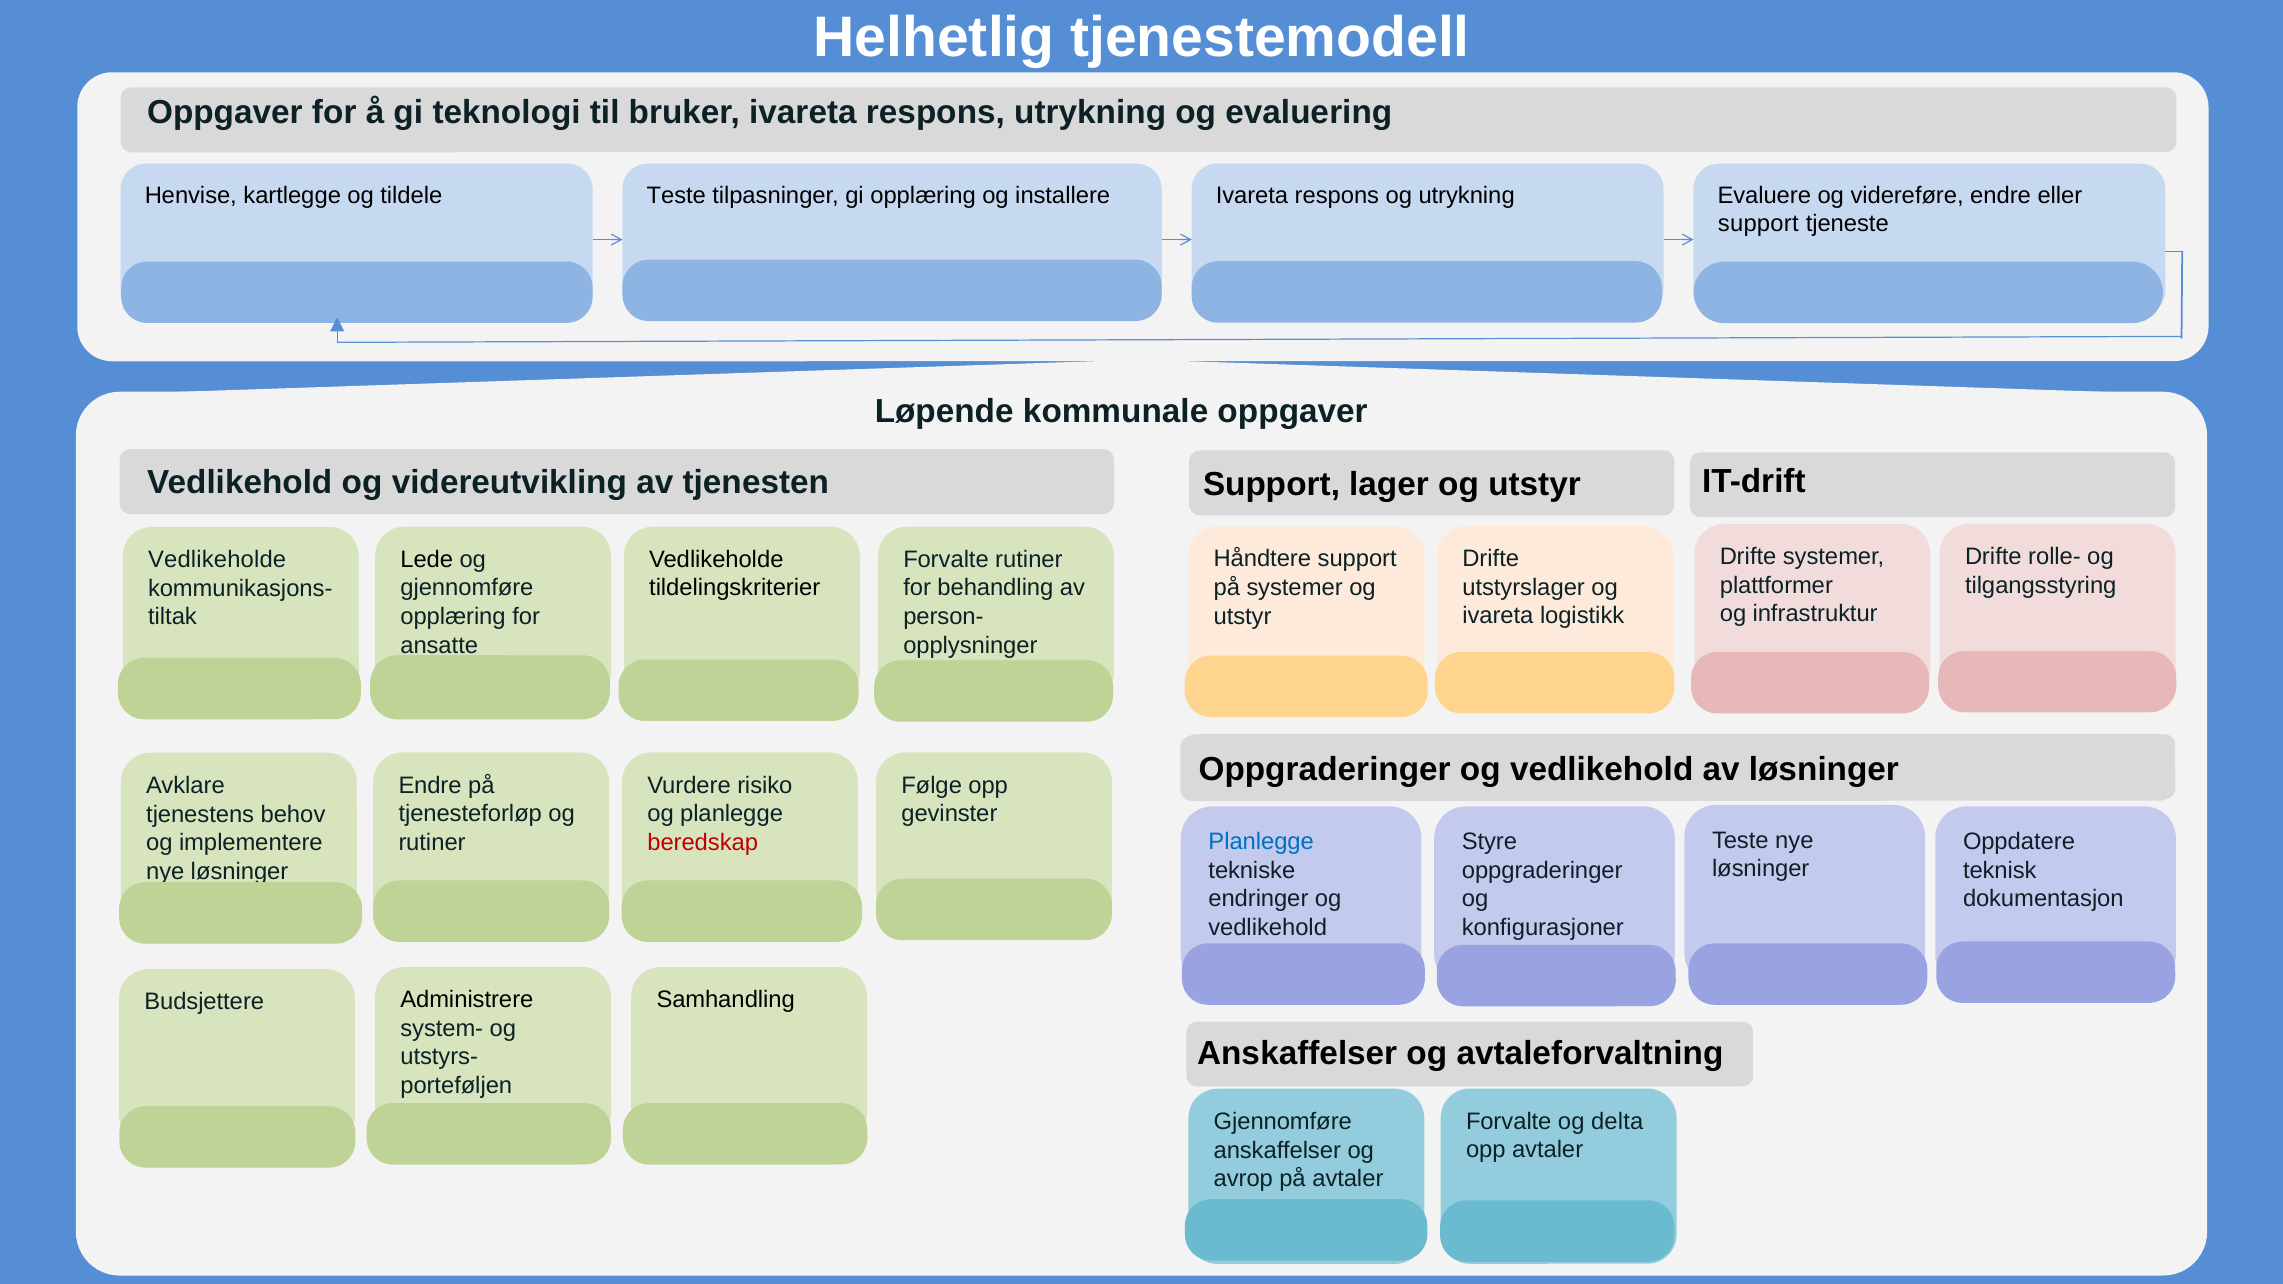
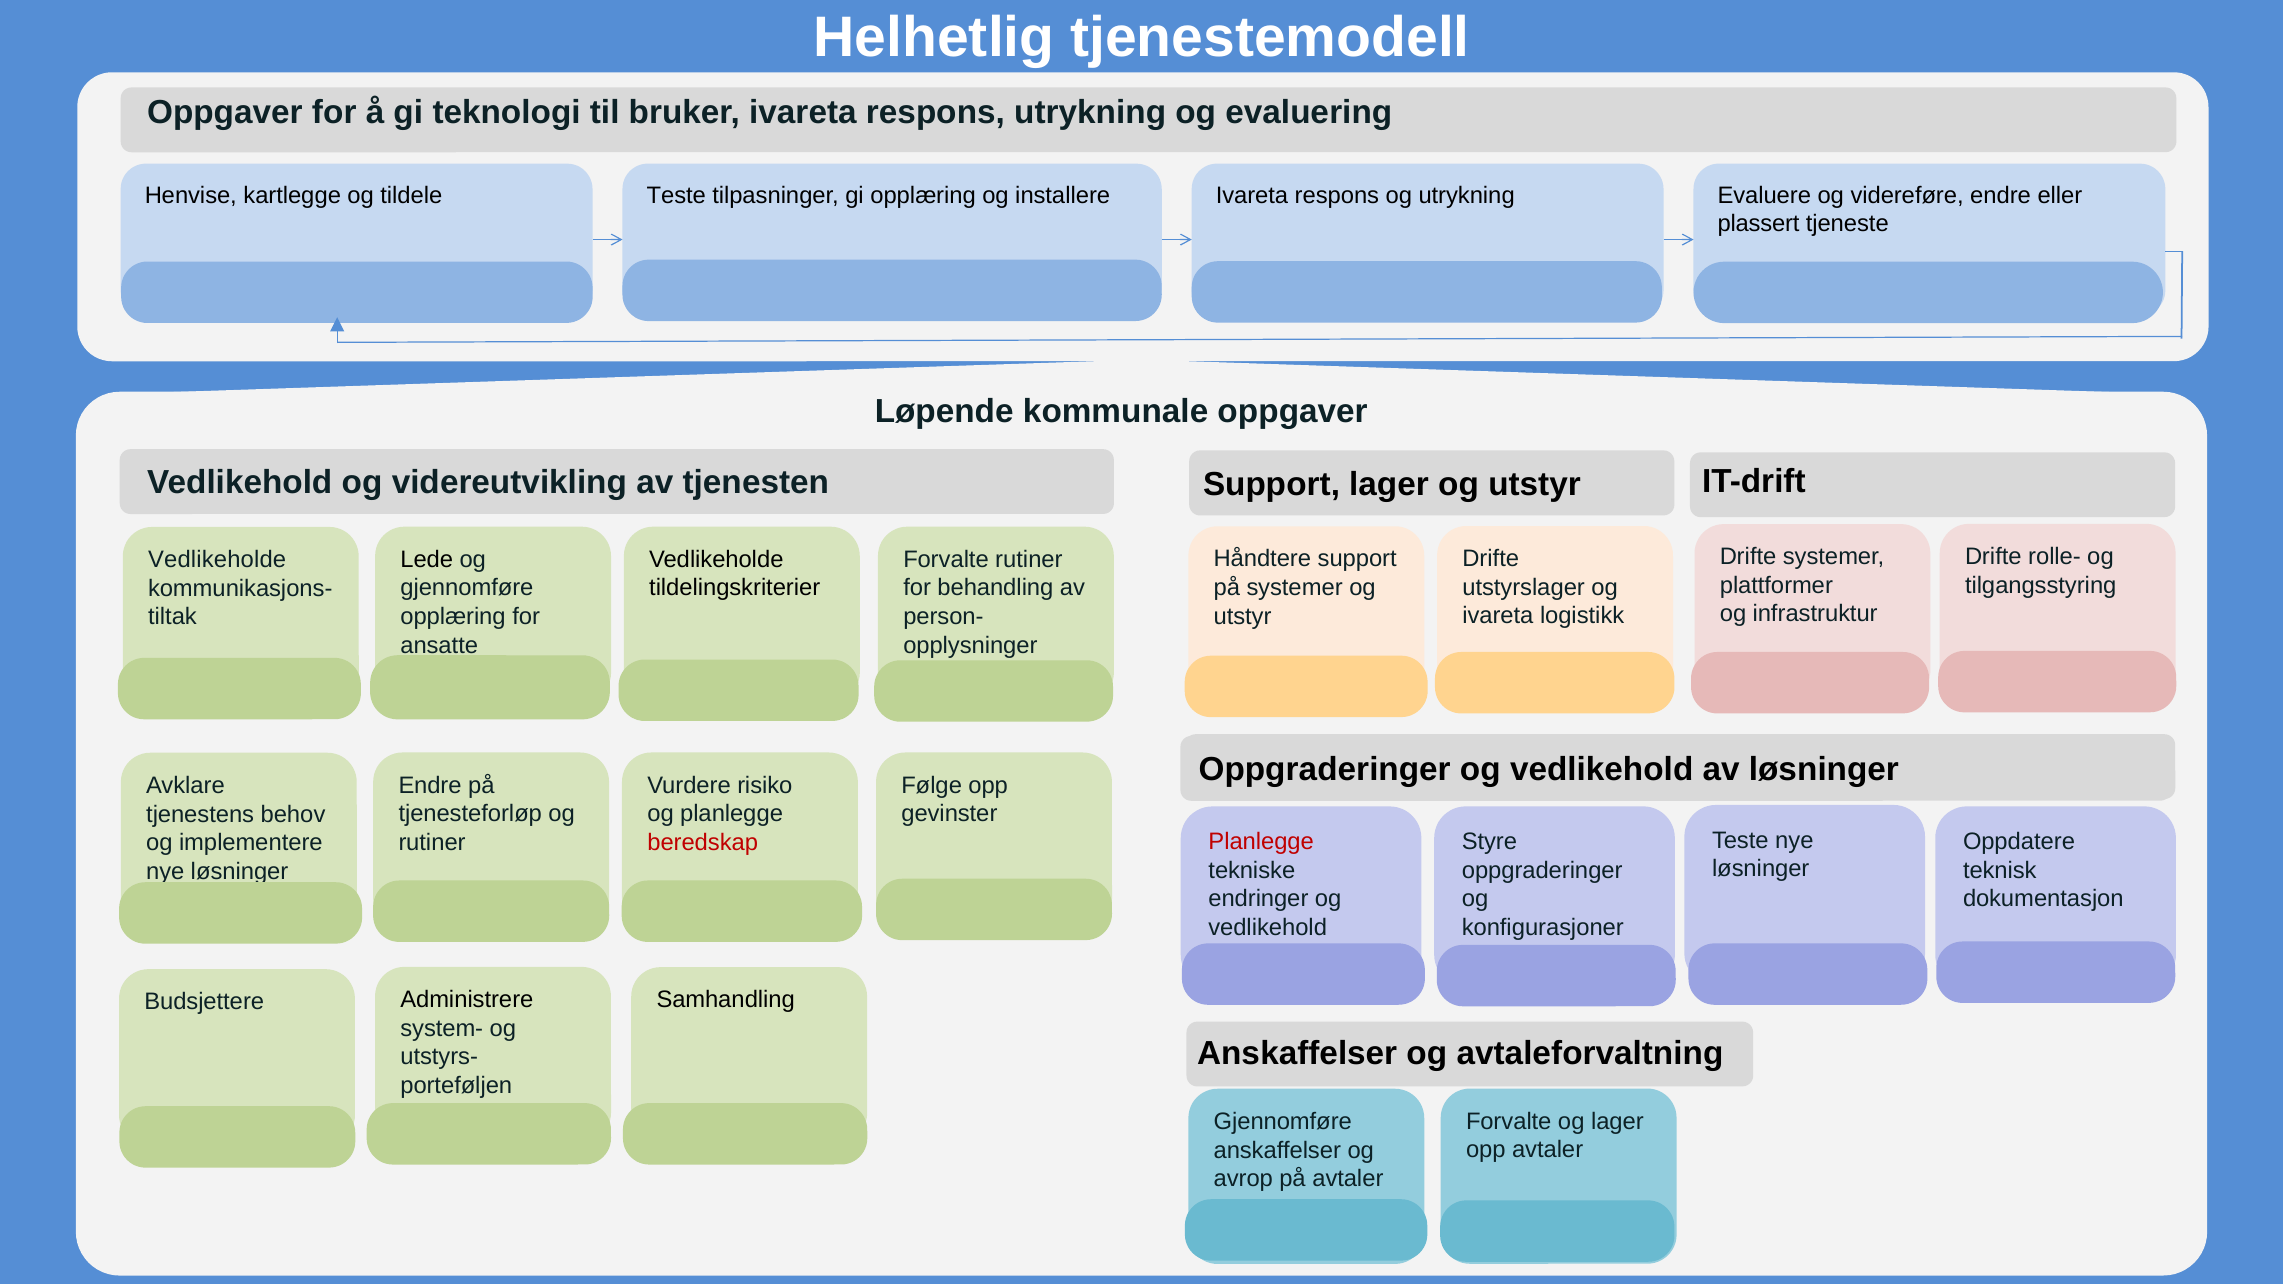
support: support -> plassert (1759, 224)
Planlegge colour: blue -> red (1261, 842)
og delta: delta -> lager (1617, 1122)
